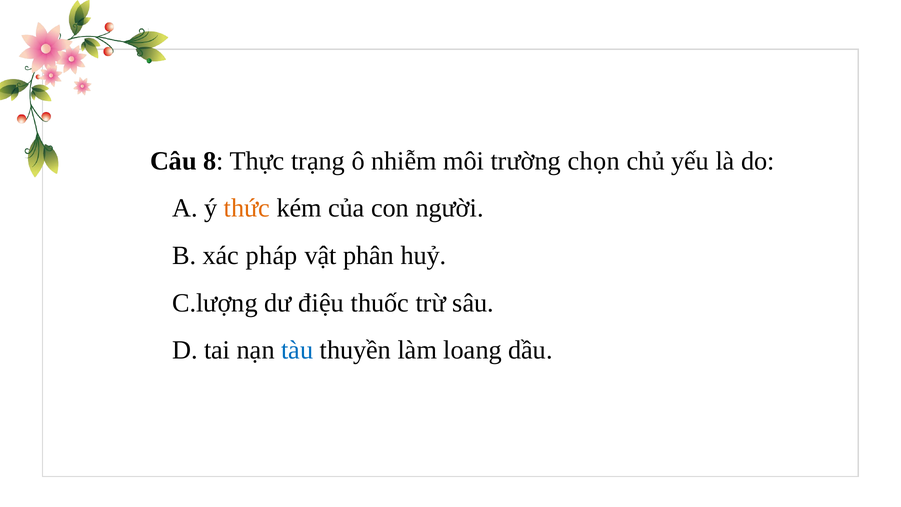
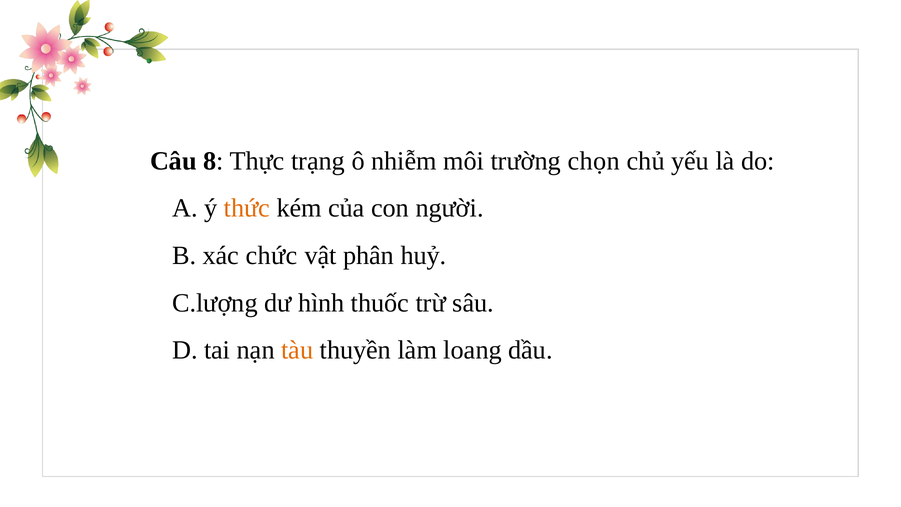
pháp: pháp -> chức (272, 255)
điệu: điệu -> hình (321, 303)
tàu colour: blue -> orange (297, 350)
